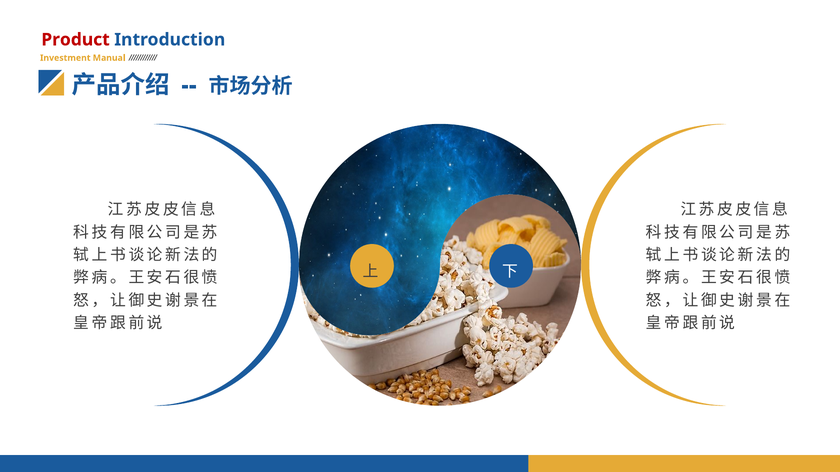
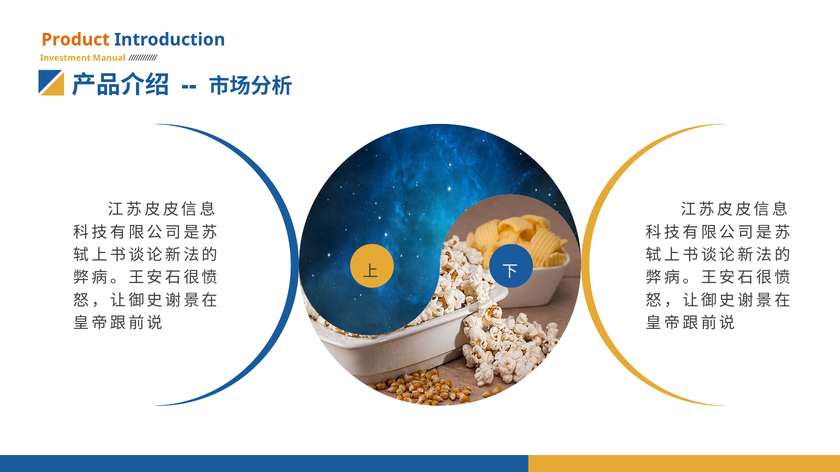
Product colour: red -> orange (76, 40)
